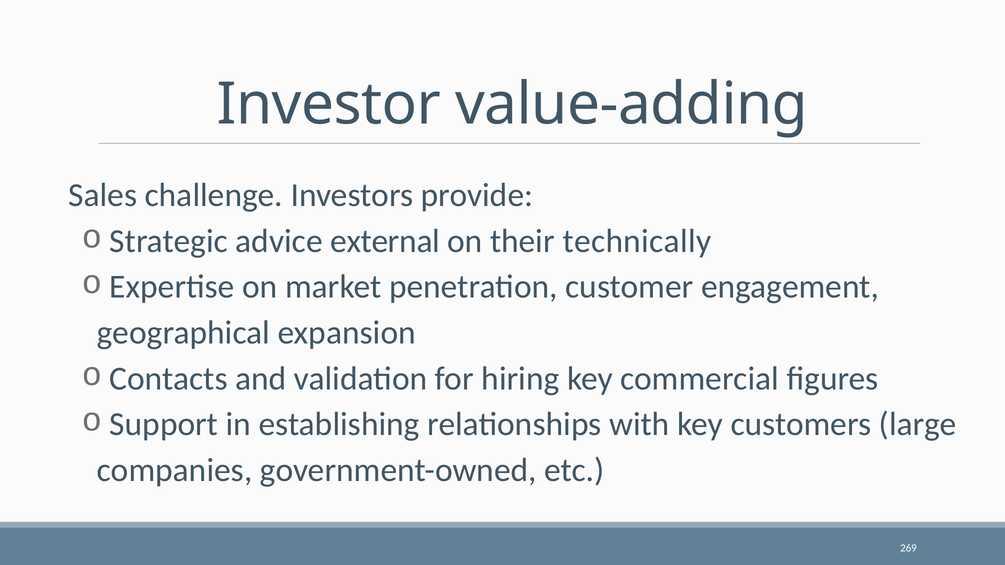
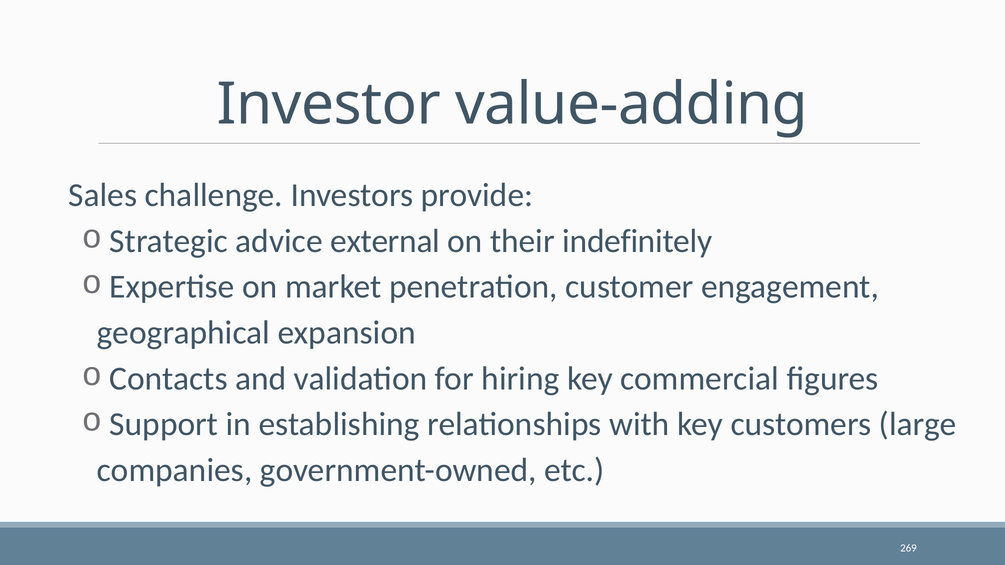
technically: technically -> indefinitely (637, 241)
